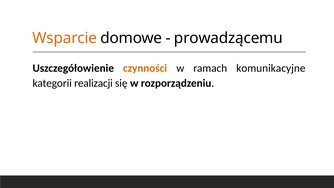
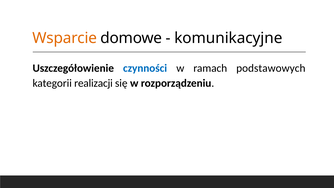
prowadzącemu: prowadzącemu -> komunikacyjne (228, 38)
czynności colour: orange -> blue (145, 68)
komunikacyjne: komunikacyjne -> podstawowych (271, 68)
